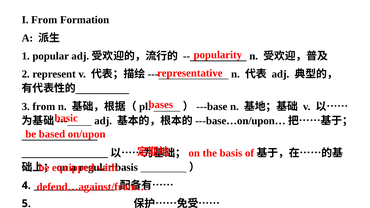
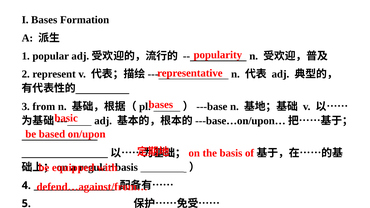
I From: From -> Bases (44, 20)
